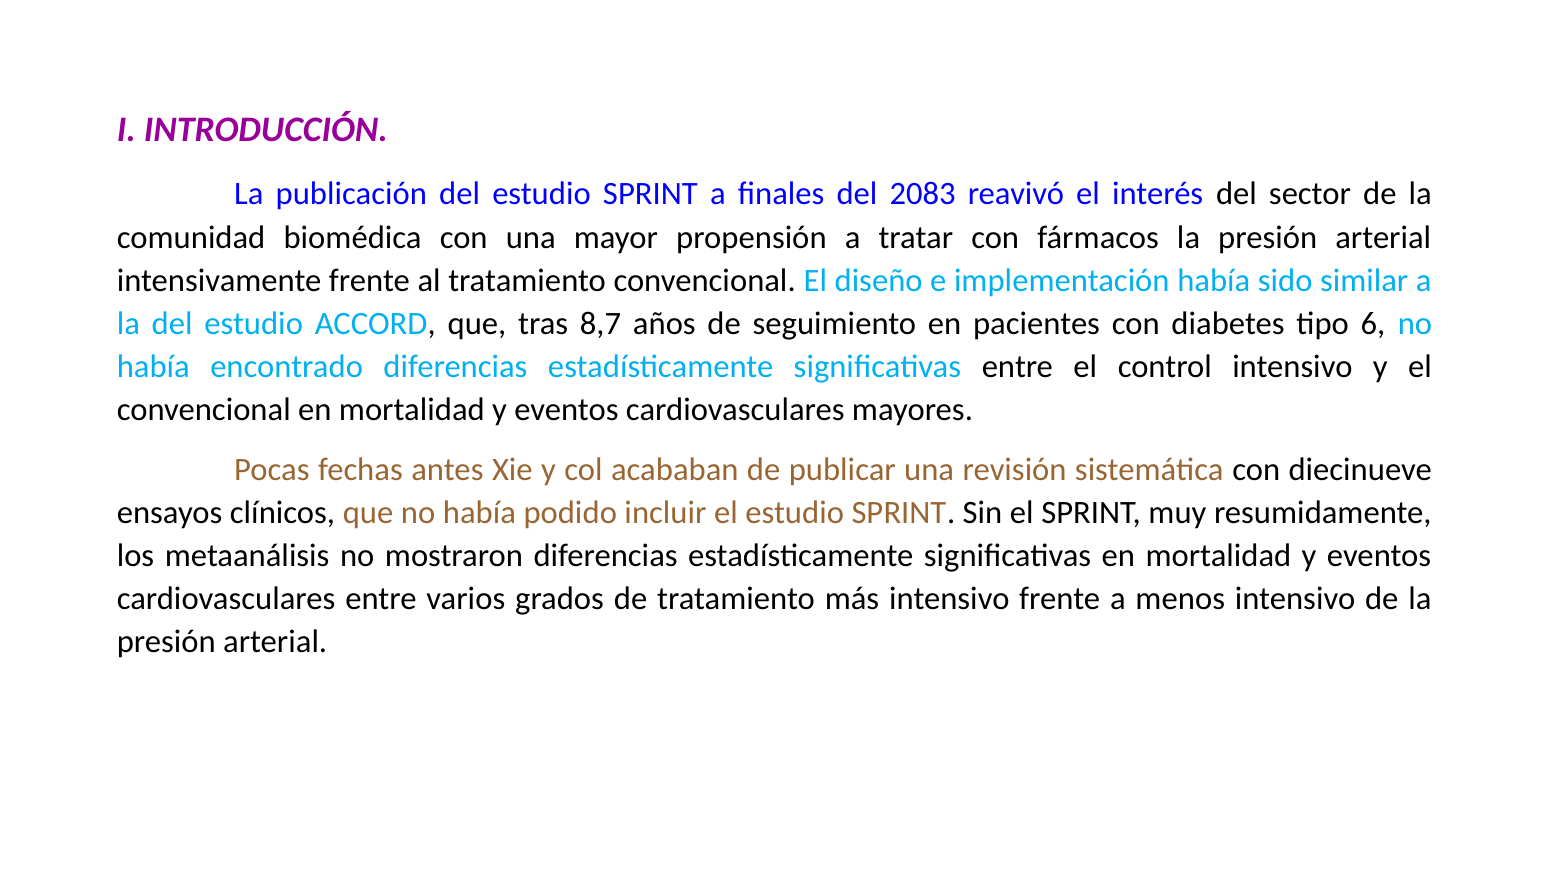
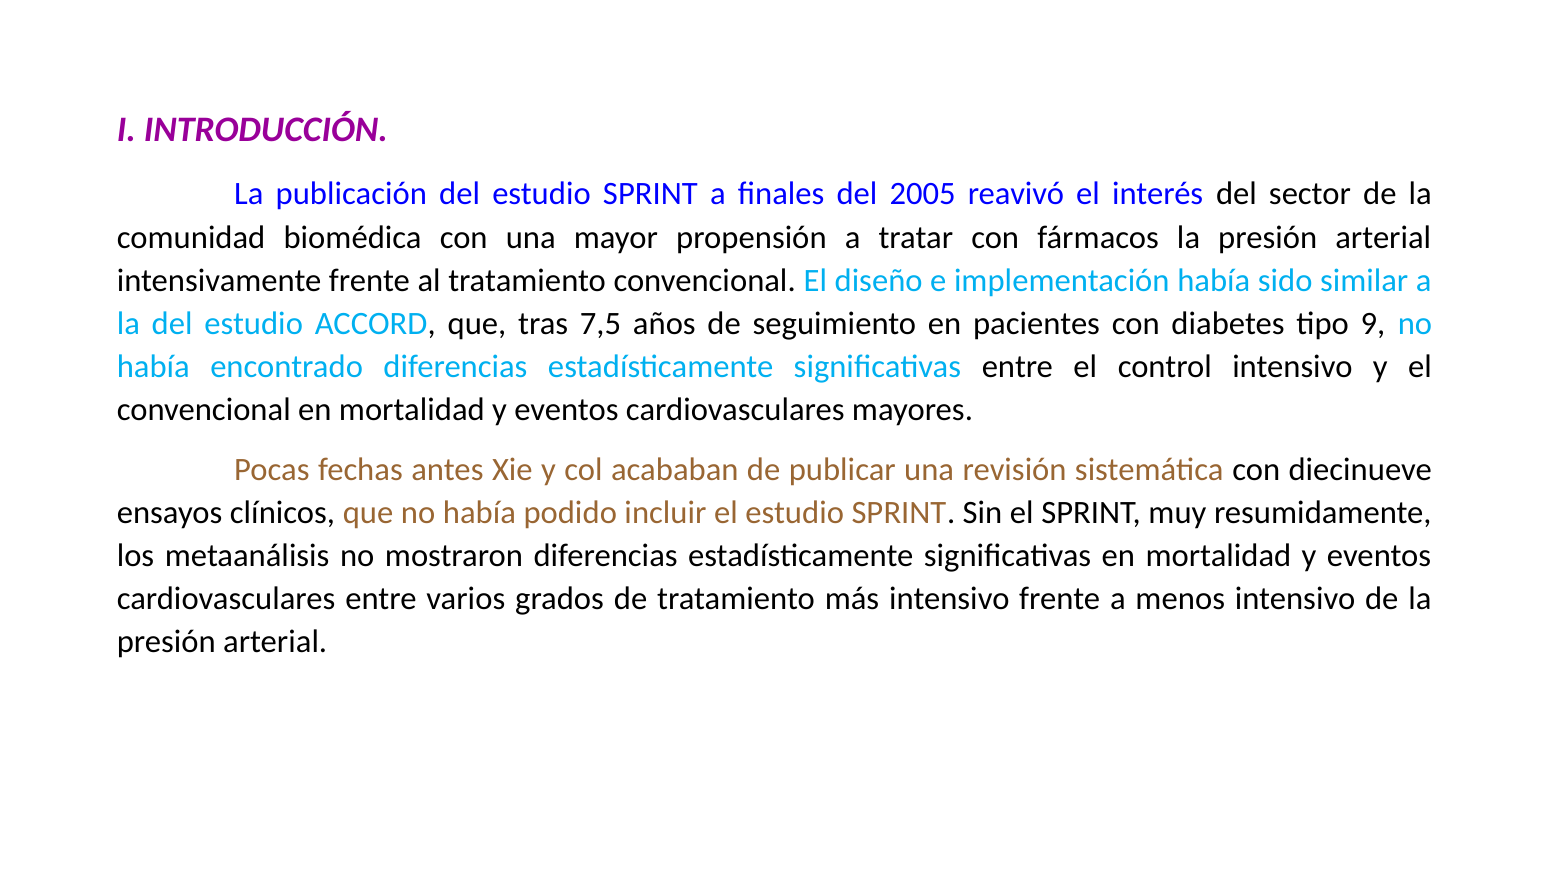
2083: 2083 -> 2005 (923, 194)
8,7: 8,7 -> 7,5 (601, 324)
6: 6 -> 9 (1373, 324)
